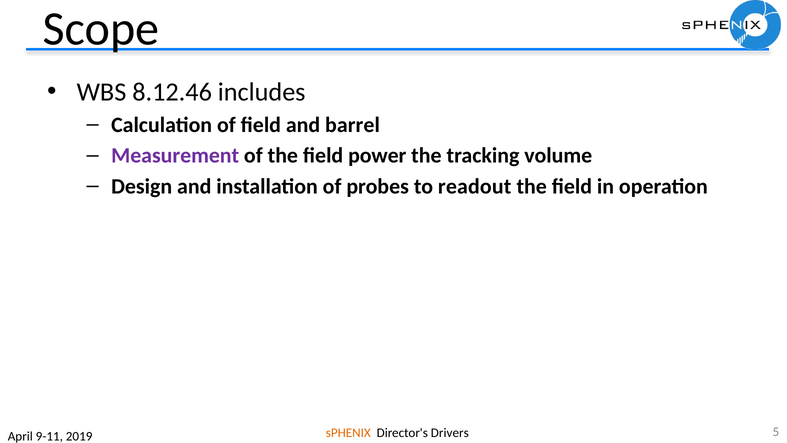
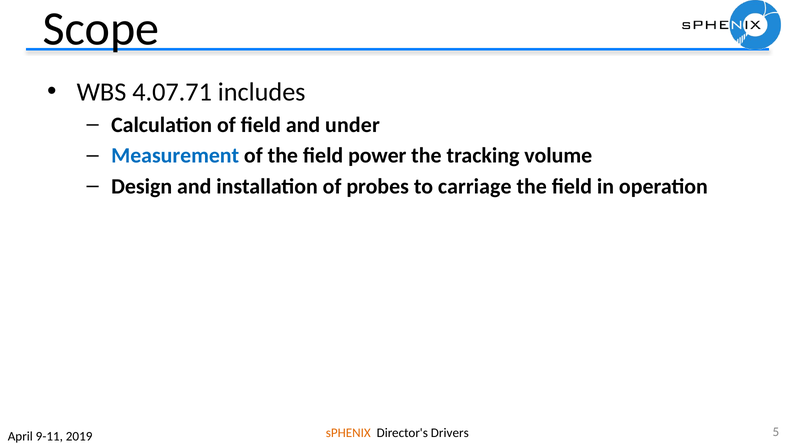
8.12.46: 8.12.46 -> 4.07.71 (172, 92)
barrel: barrel -> under (352, 125)
Measurement colour: purple -> blue (175, 156)
readout: readout -> carriage (475, 186)
